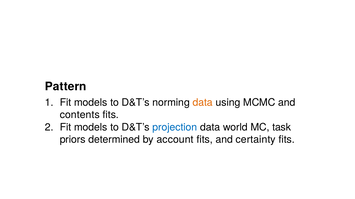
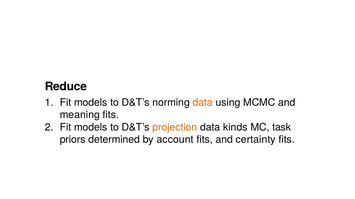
Pattern: Pattern -> Reduce (66, 87)
contents: contents -> meaning (80, 115)
projection colour: blue -> orange (175, 128)
world: world -> kinds (235, 128)
